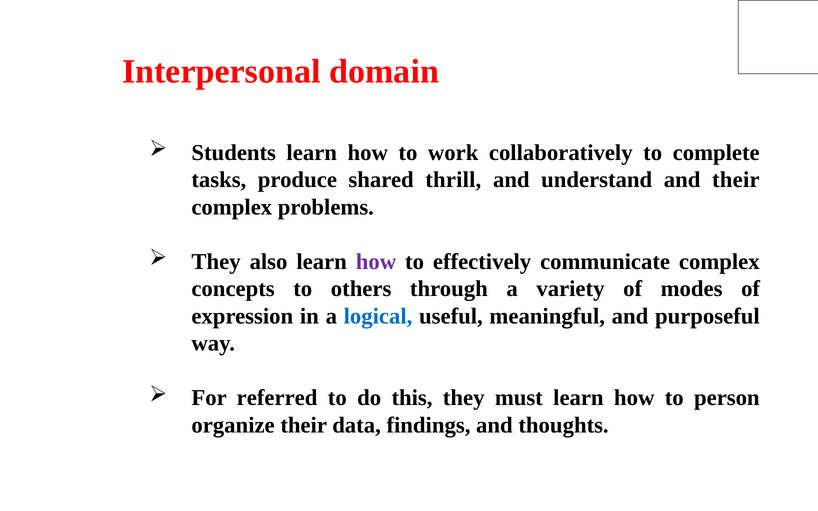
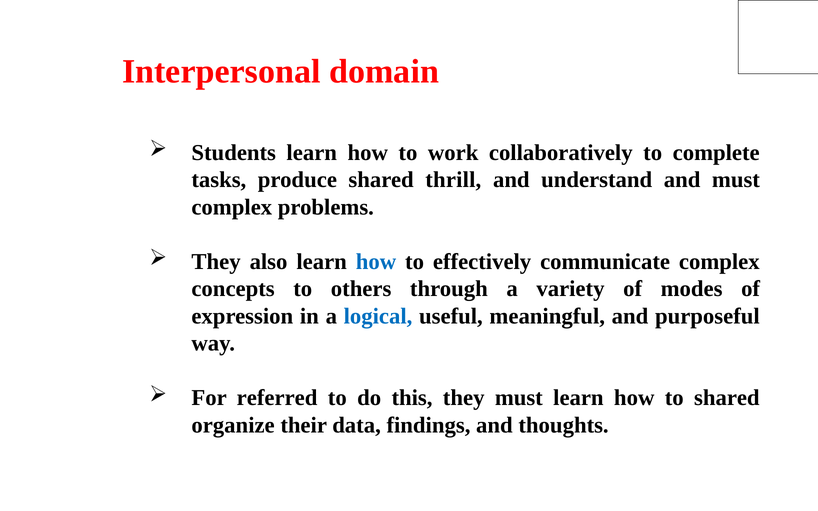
and their: their -> must (736, 180)
how colour: purple -> blue (376, 262)
to person: person -> shared (727, 398)
